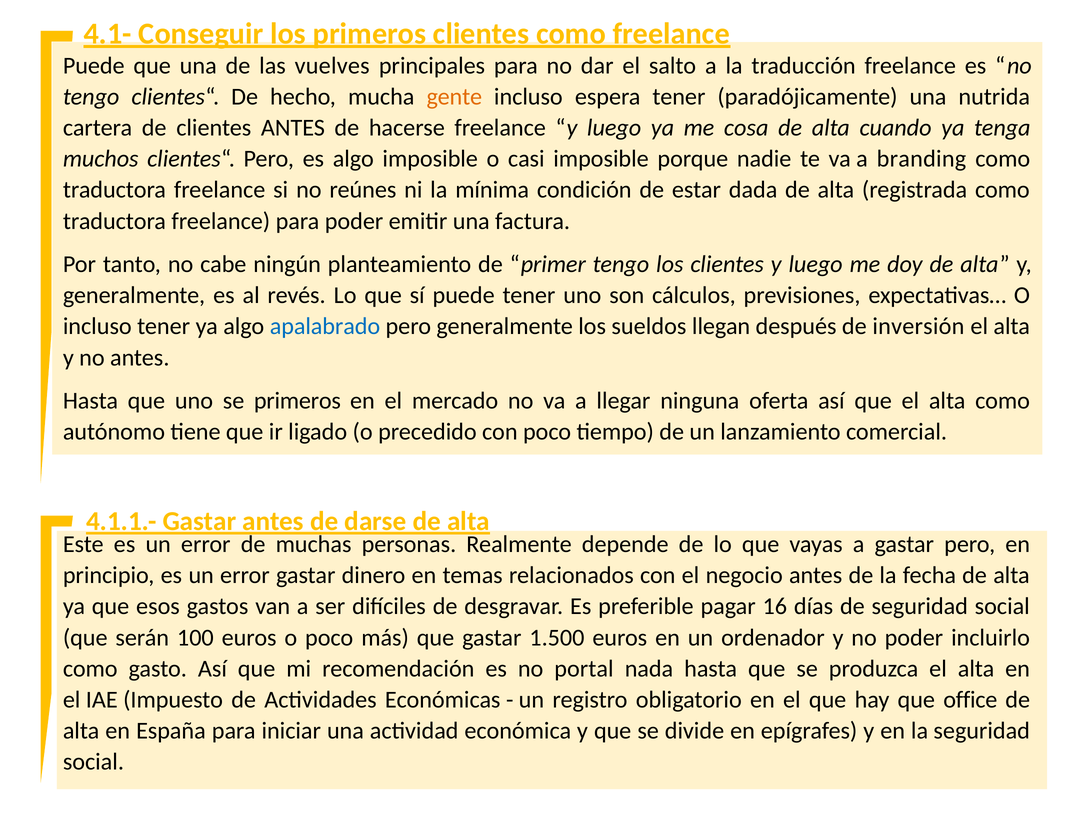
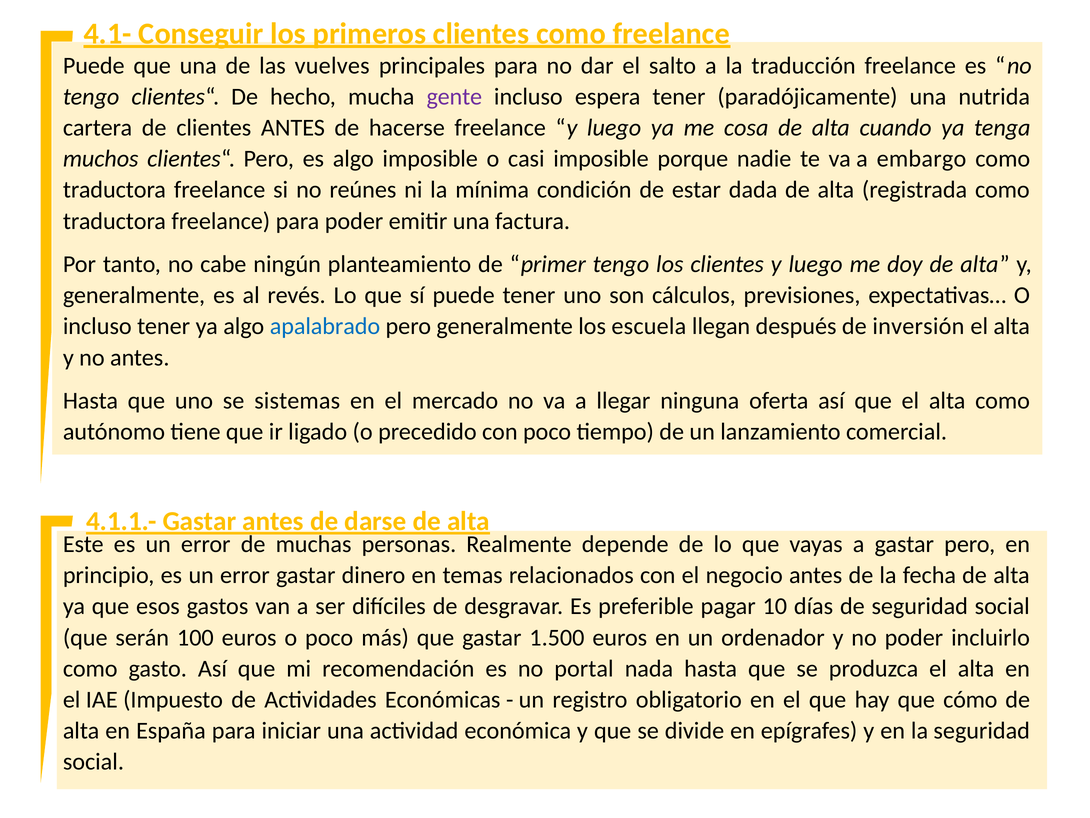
gente colour: orange -> purple (454, 97)
branding: branding -> embargo (921, 159)
sueldos: sueldos -> escuela (649, 326)
se primeros: primeros -> sistemas (297, 400)
16: 16 -> 10 (775, 606)
office: office -> cómo (970, 699)
